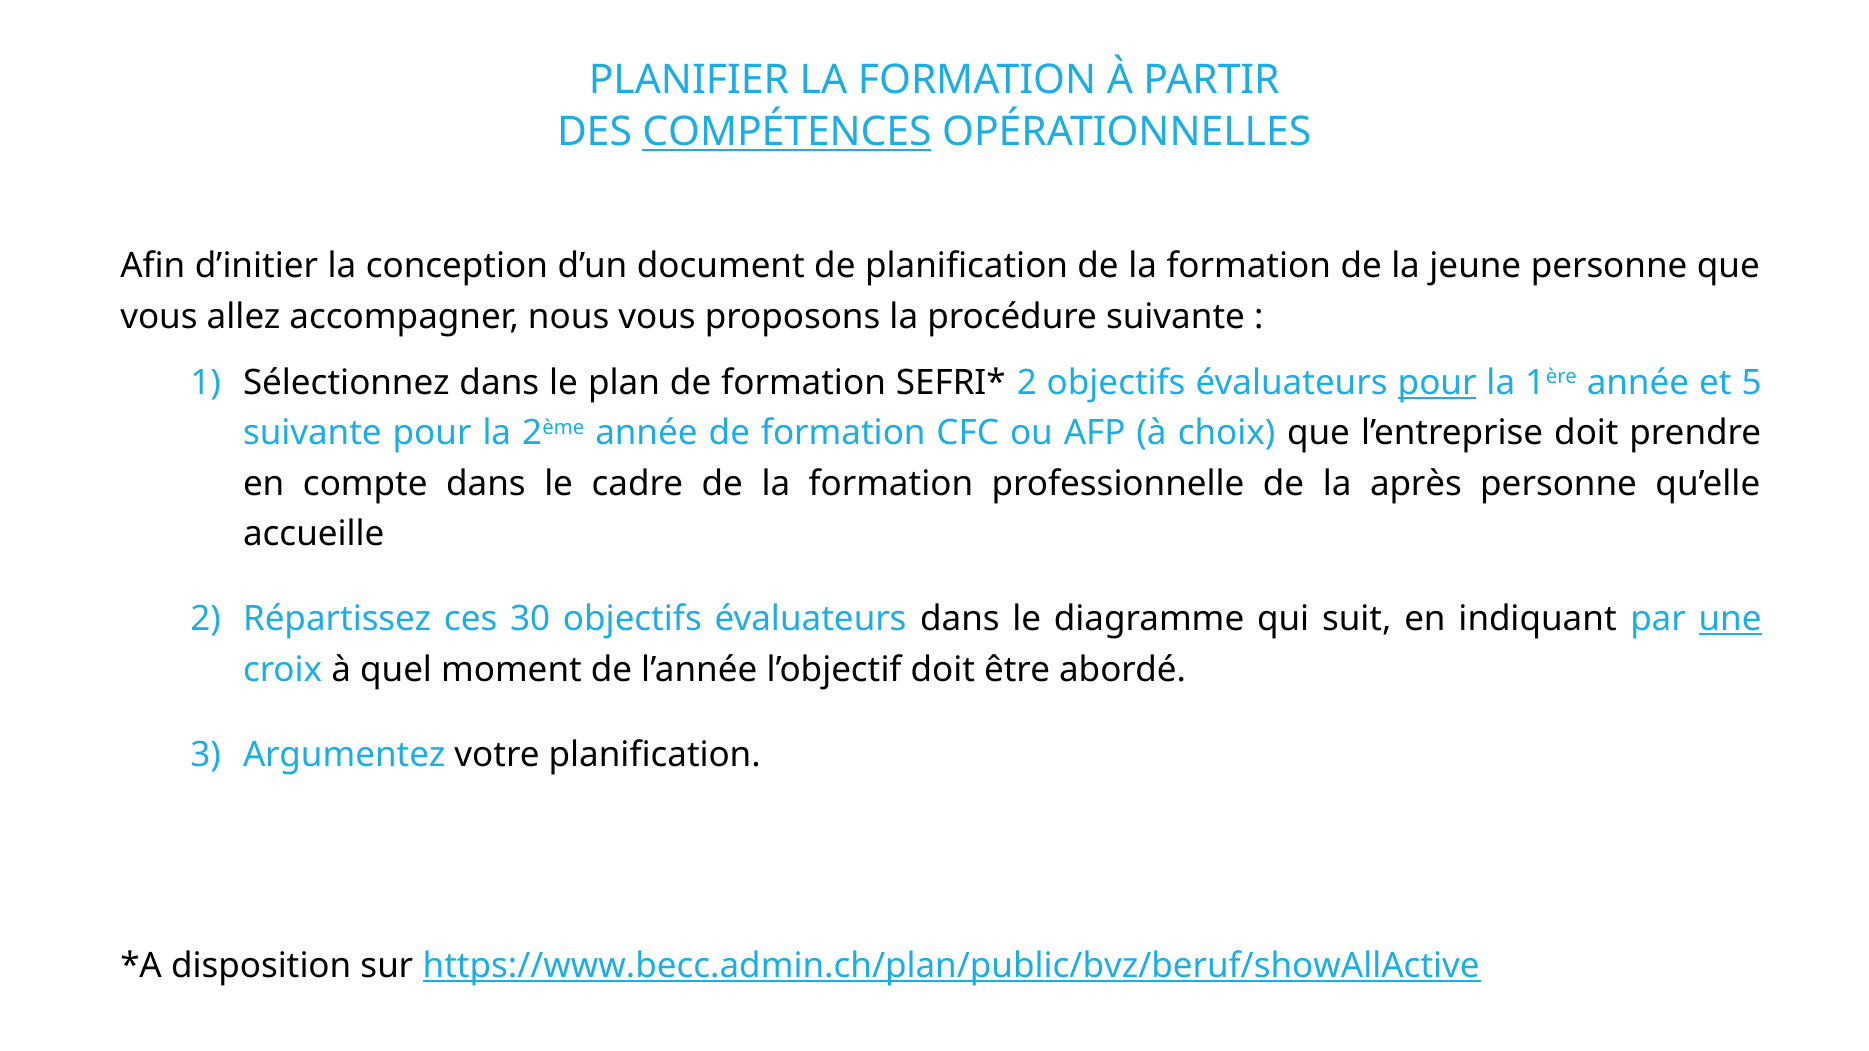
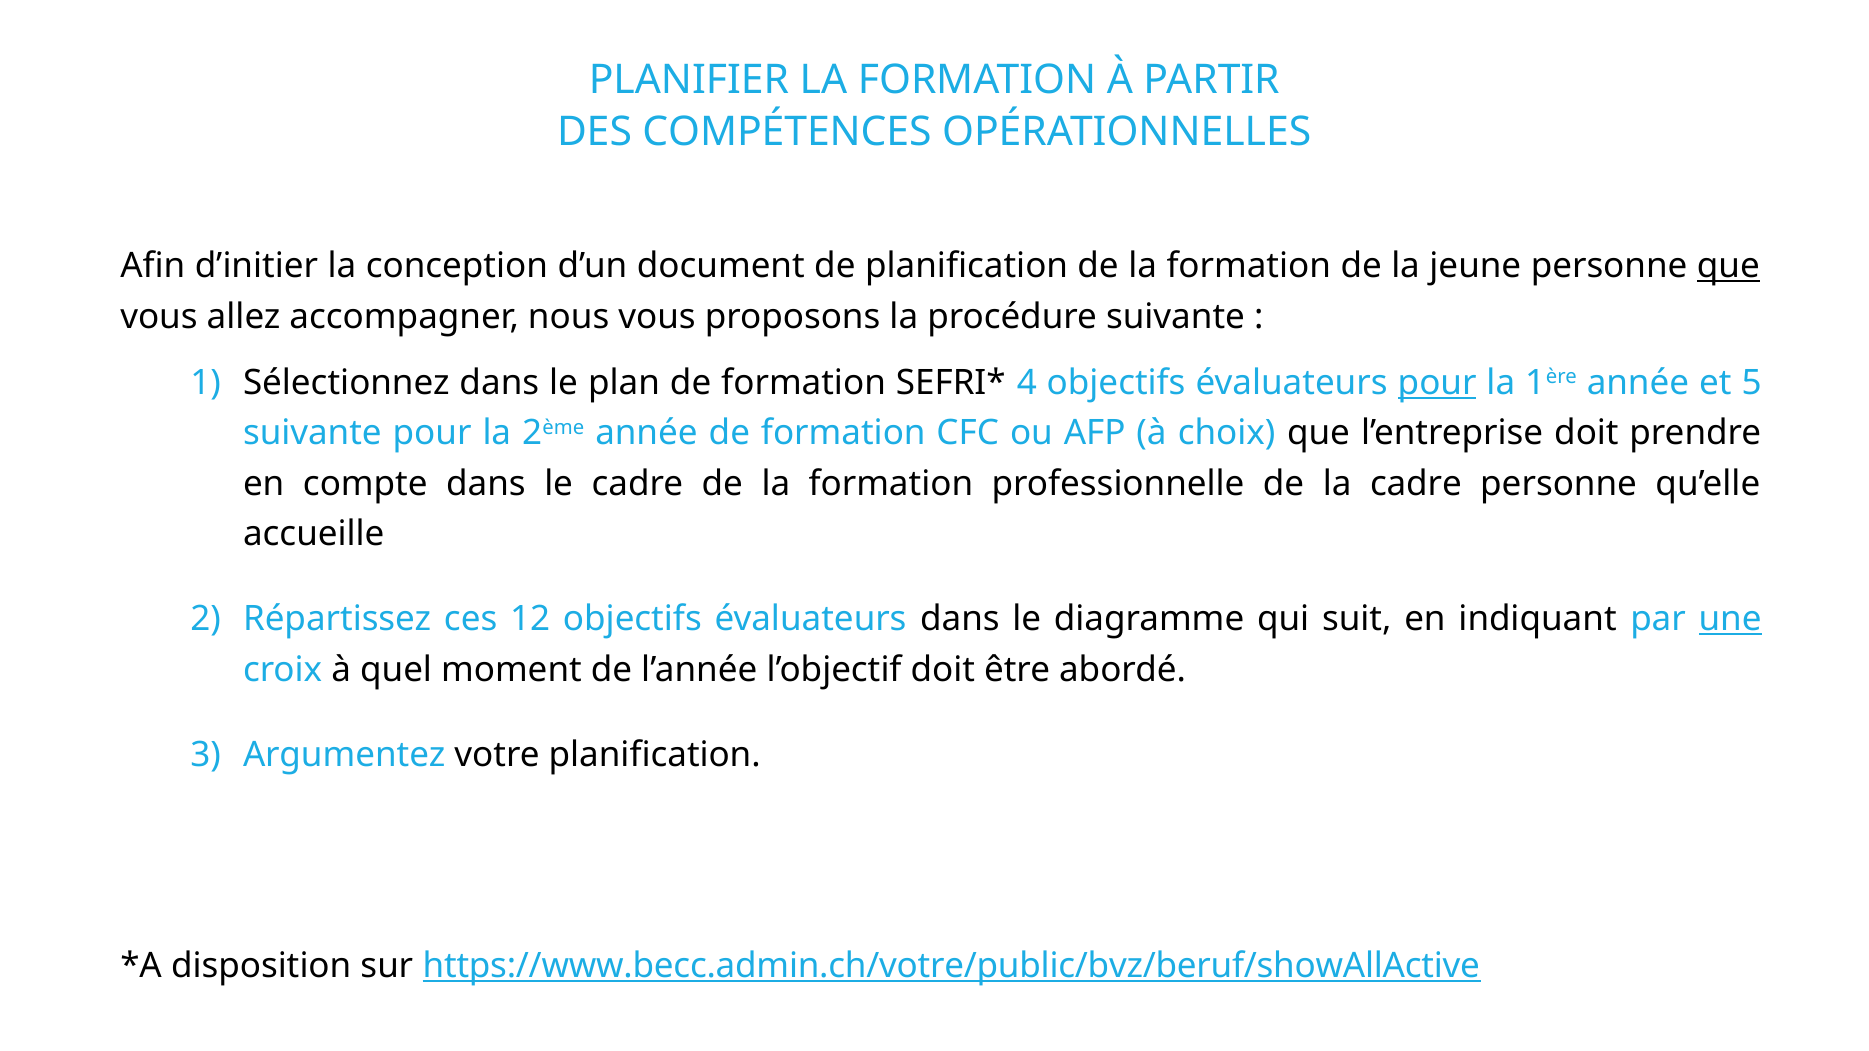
COMPÉTENCES underline: present -> none (787, 133)
que underline: none -> present (1728, 266)
2: 2 -> 4 (1027, 383)
la après: après -> cadre (1416, 484)
30: 30 -> 12 (530, 620)
https://www.becc.admin.ch/plan/public/bvz/beruf/showAllActive: https://www.becc.admin.ch/plan/public/bvz/beruf/showAllActive -> https://www.becc.admin.ch/votre/public/bvz/beruf/showAllActive (951, 966)
